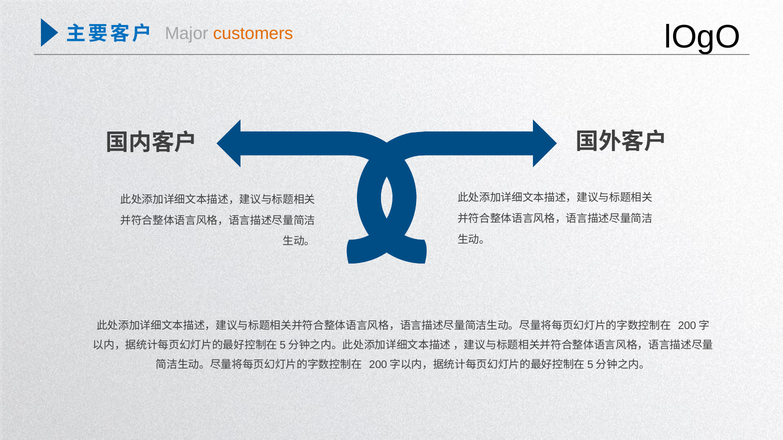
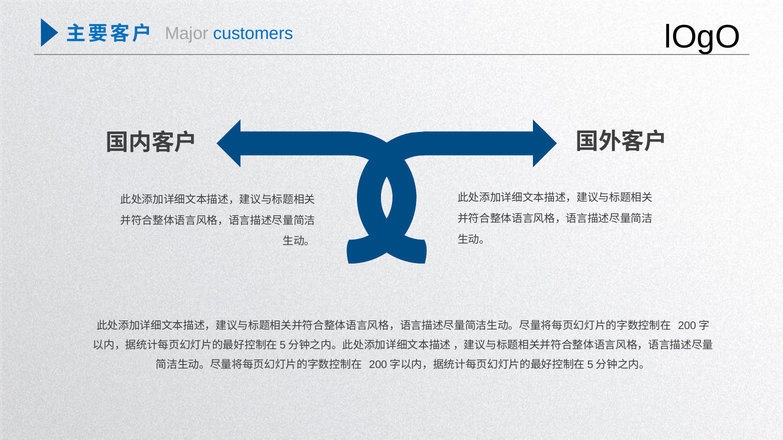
customers colour: orange -> blue (253, 34)
